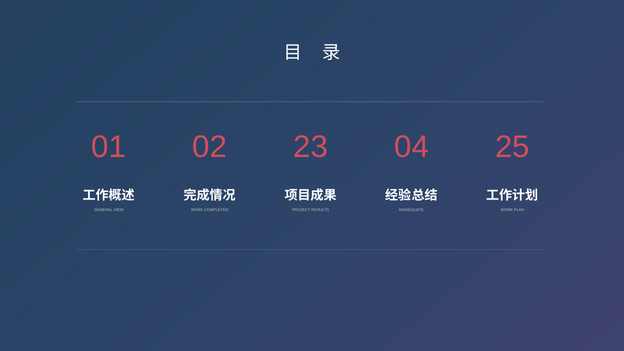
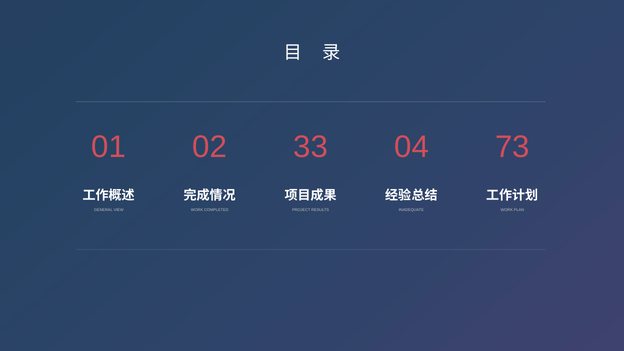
23: 23 -> 33 (311, 147)
25: 25 -> 73 (512, 147)
